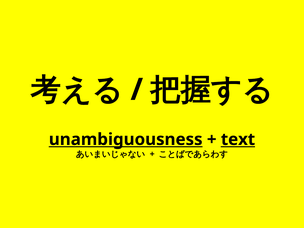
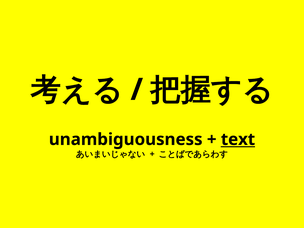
unambiguousness underline: present -> none (126, 139)
